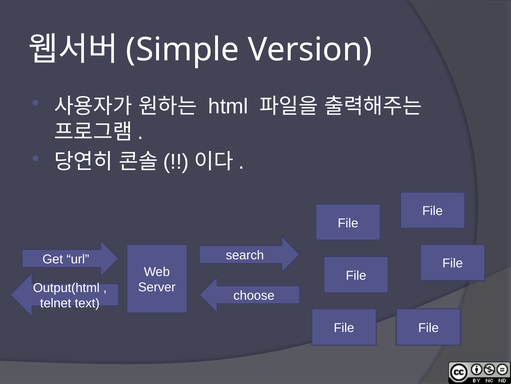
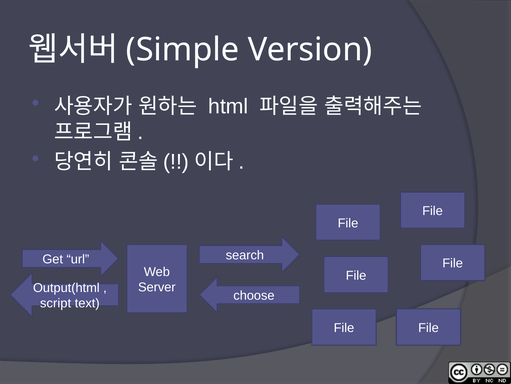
telnet: telnet -> script (56, 303)
